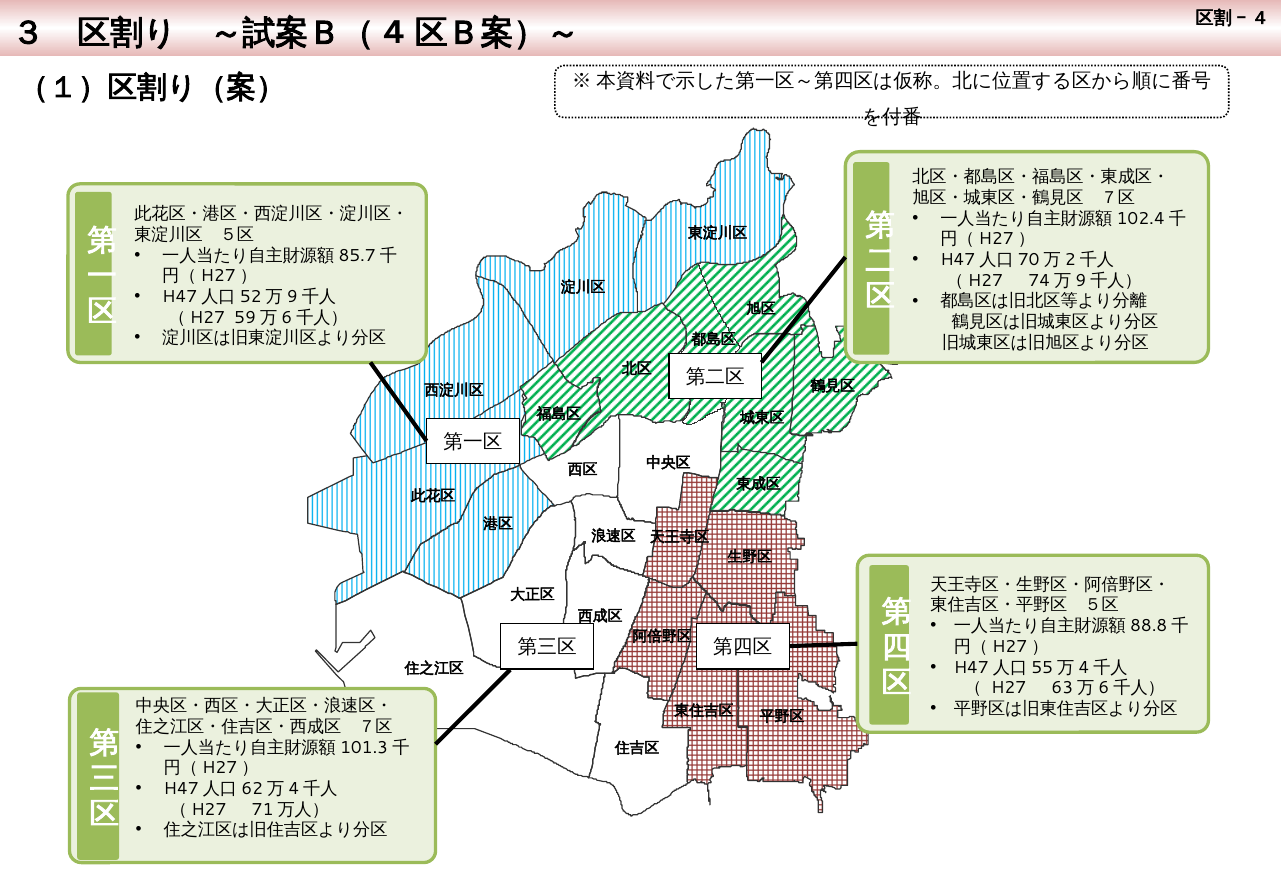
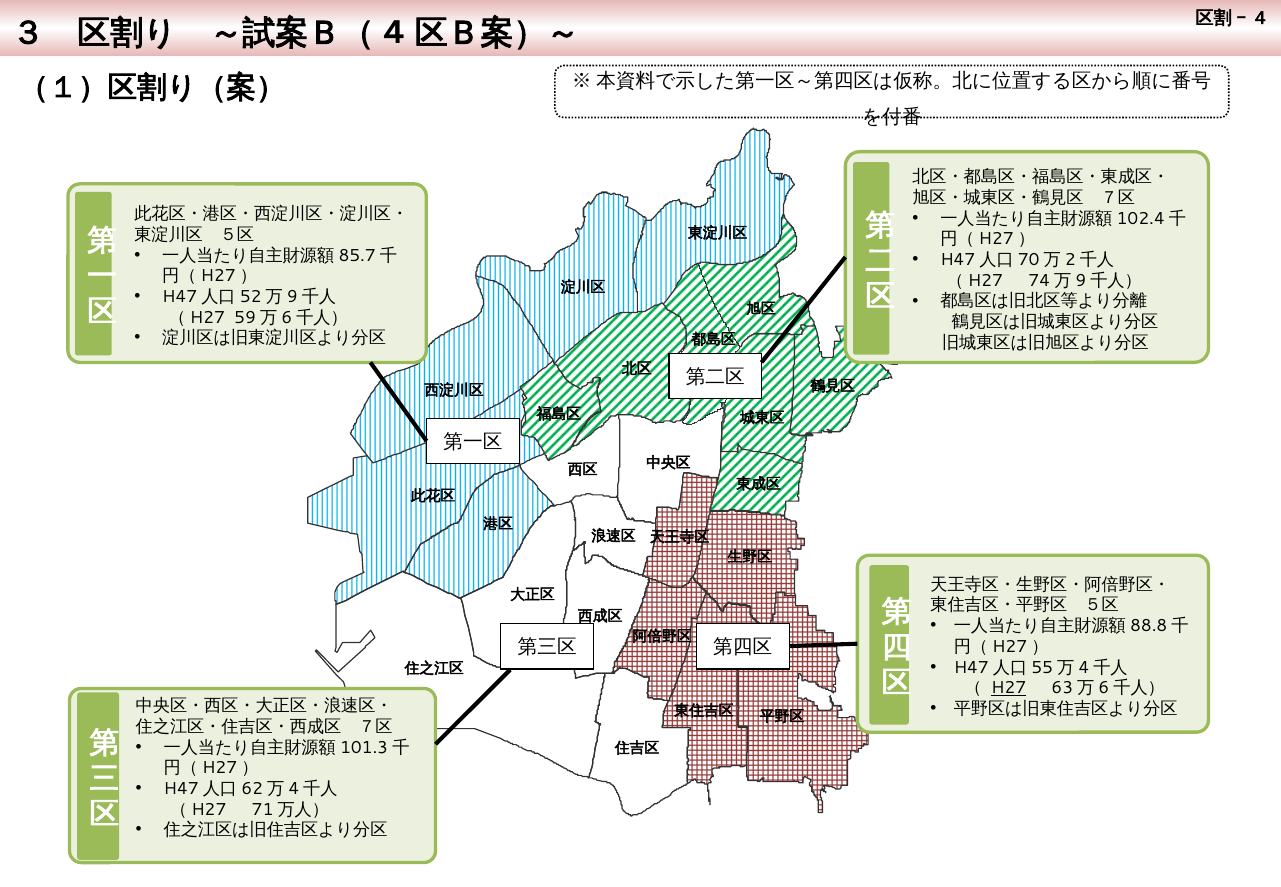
H27 underline: none -> present (1009, 688)
